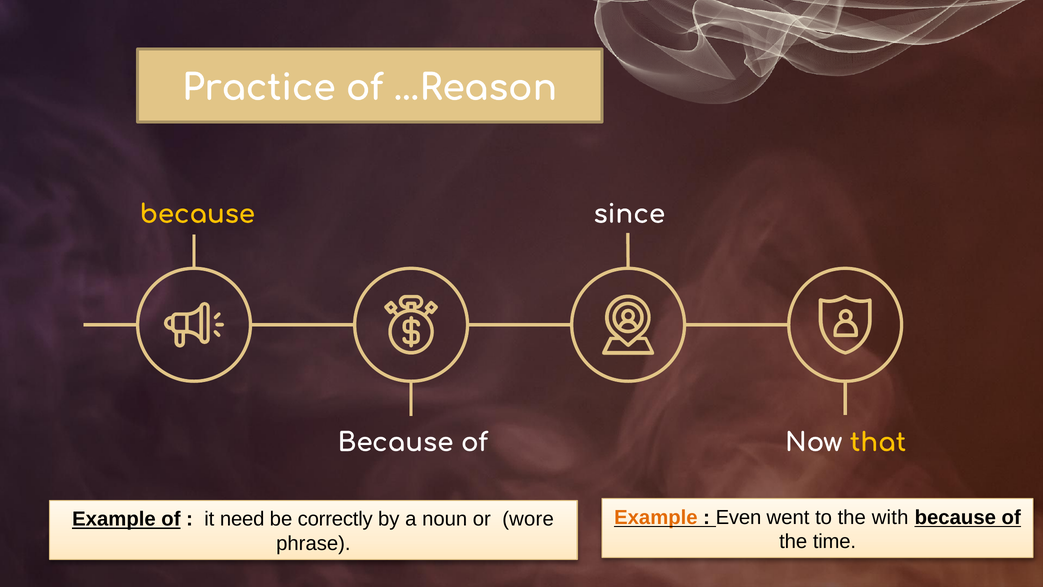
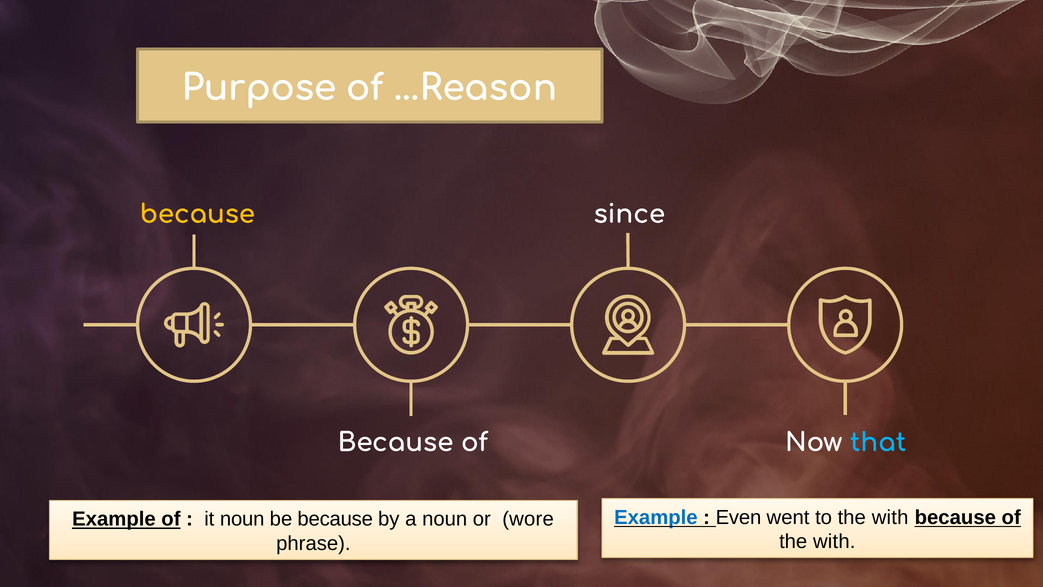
Practice: Practice -> Purpose (259, 88)
that colour: yellow -> light blue (878, 442)
Example colour: orange -> blue (656, 517)
it need: need -> noun (242, 519)
be correctly: correctly -> because (335, 519)
time: time -> with (834, 541)
